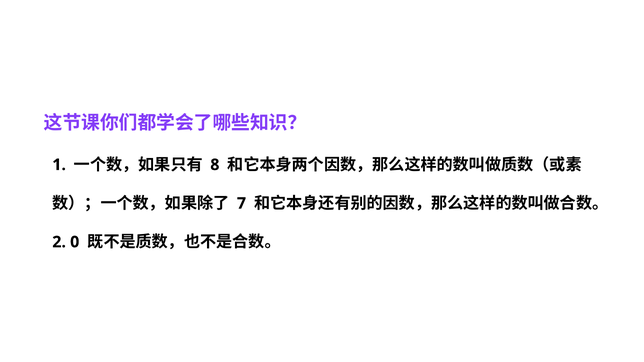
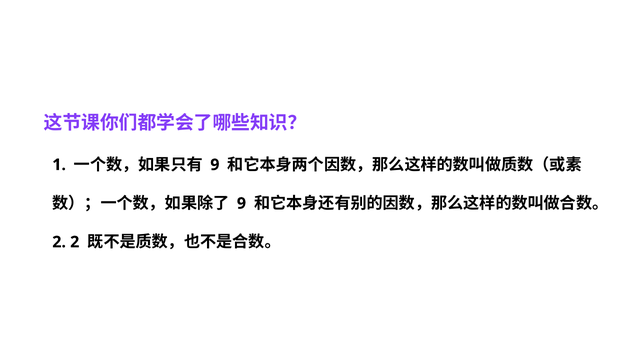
8: 8 -> 9 (215, 165)
7: 7 -> 9 (241, 204)
2 0: 0 -> 2 (75, 242)
